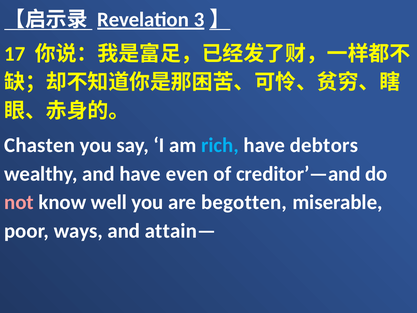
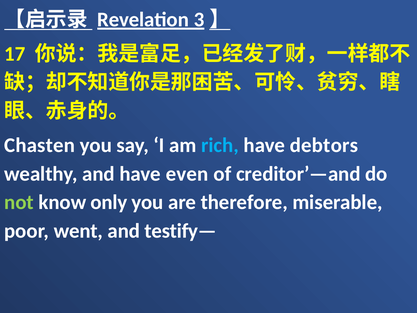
not colour: pink -> light green (19, 202)
well: well -> only (109, 202)
begotten: begotten -> therefore (244, 202)
ways: ways -> went (78, 231)
attain—: attain— -> testify— (181, 231)
